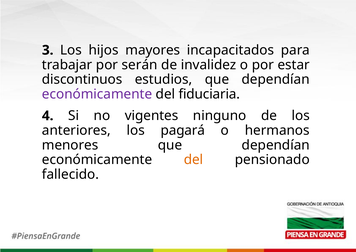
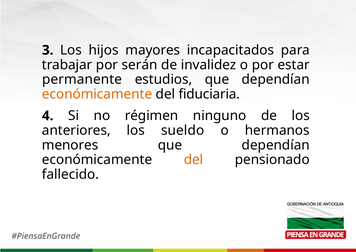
discontinuos: discontinuos -> permanente (82, 79)
económicamente colour: purple -> orange (97, 94)
vigentes: vigentes -> régimen (152, 116)
pagará: pagará -> sueldo (183, 130)
